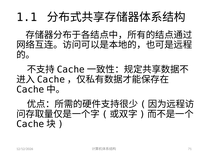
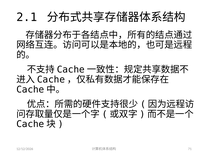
1.1: 1.1 -> 2.1 (27, 17)
